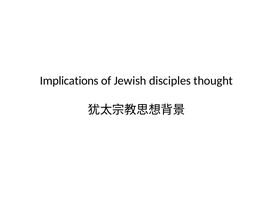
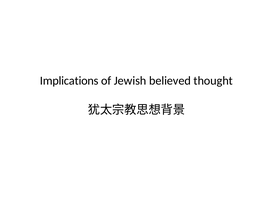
disciples: disciples -> believed (170, 81)
